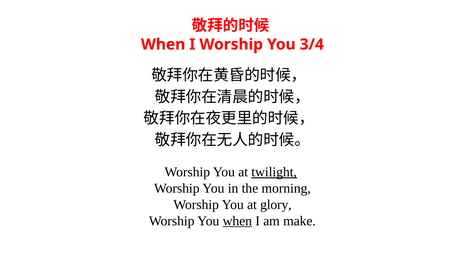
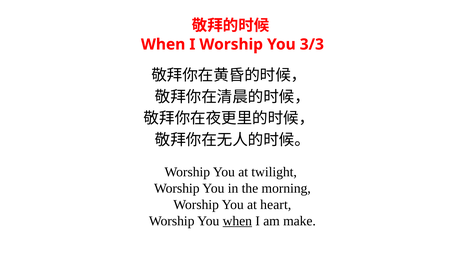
3/4: 3/4 -> 3/3 (312, 44)
twilight underline: present -> none (274, 172)
glory: glory -> heart (276, 204)
